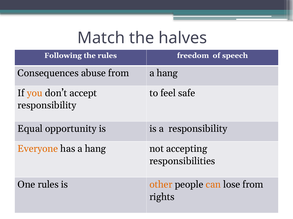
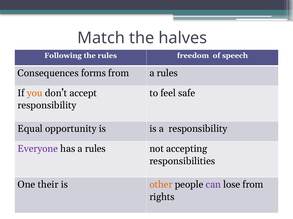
abuse: abuse -> forms (93, 73)
from a hang: hang -> rules (167, 73)
Everyone colour: orange -> purple (38, 149)
has a hang: hang -> rules (95, 149)
One rules: rules -> their (48, 185)
can colour: orange -> purple (213, 185)
